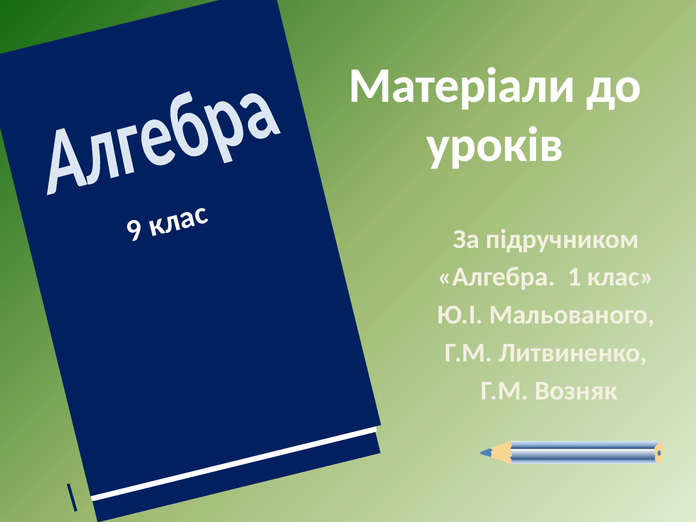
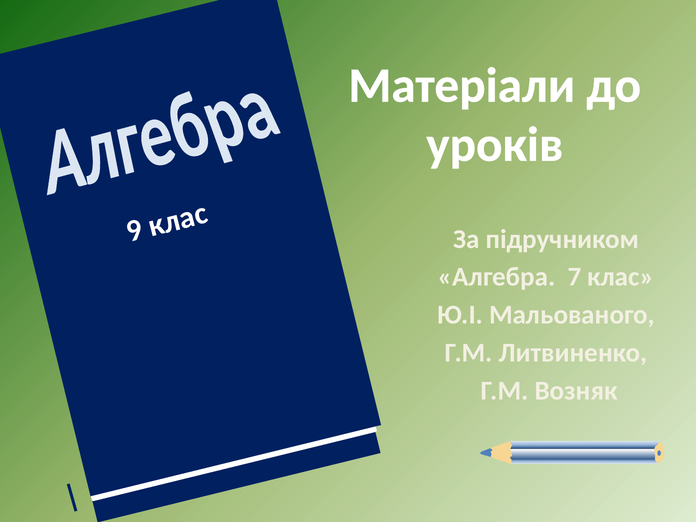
1: 1 -> 7 (574, 277)
